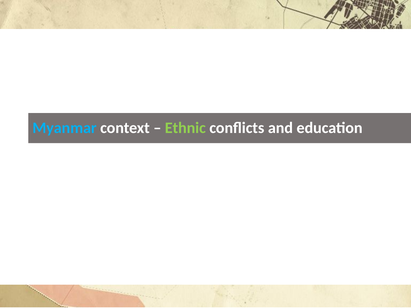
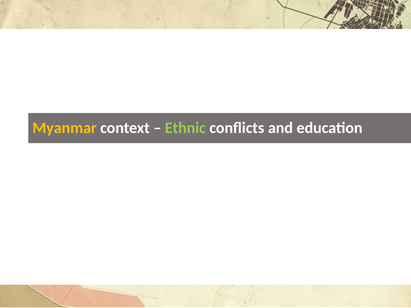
Myanmar colour: light blue -> yellow (65, 128)
